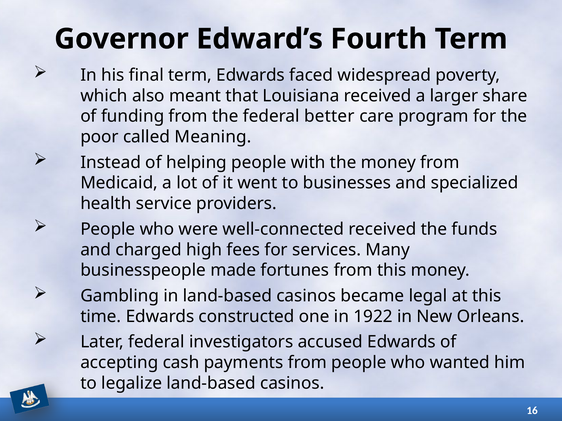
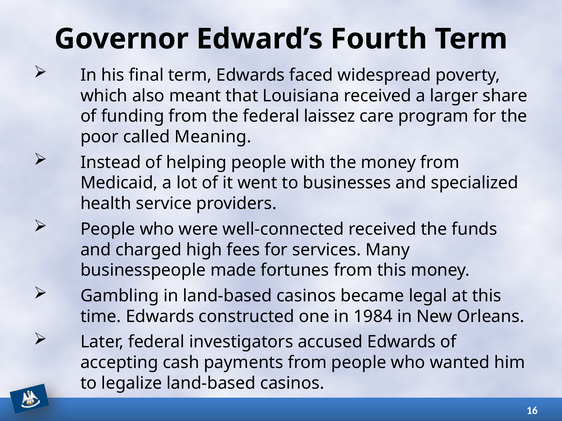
better: better -> laissez (330, 116)
1922: 1922 -> 1984 (373, 317)
